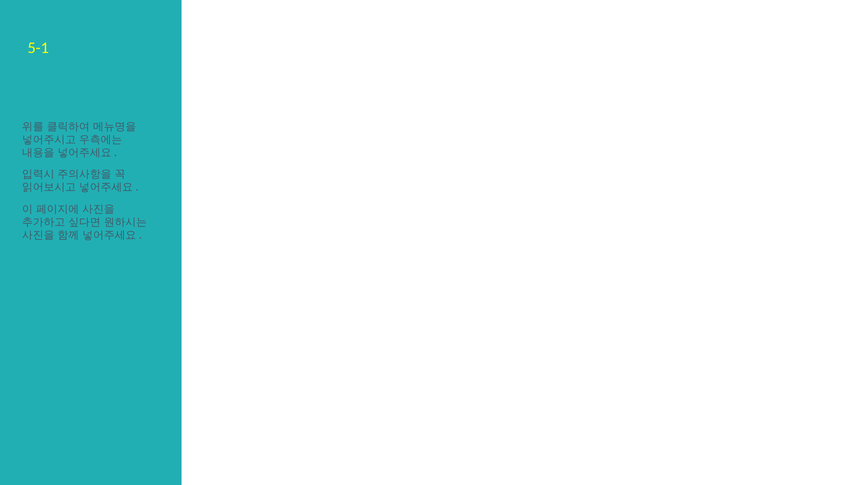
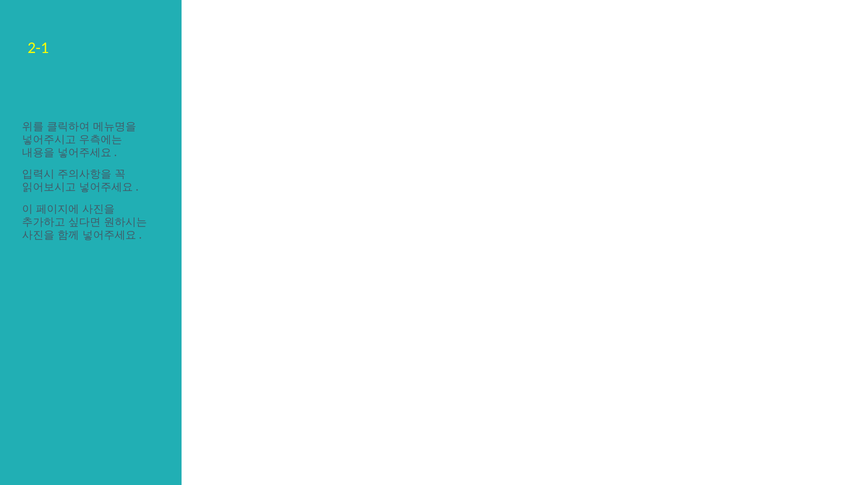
5-1: 5-1 -> 2-1 (38, 48)
